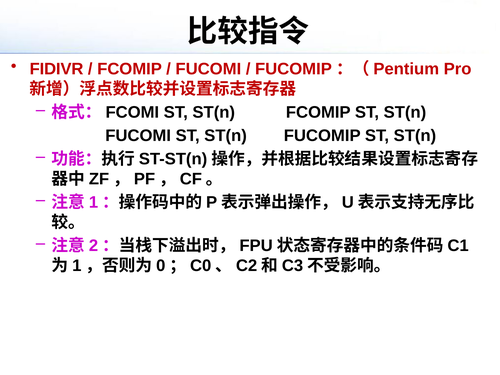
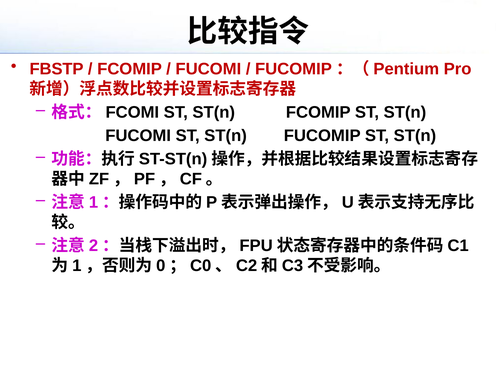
FIDIVR: FIDIVR -> FBSTP (57, 69)
